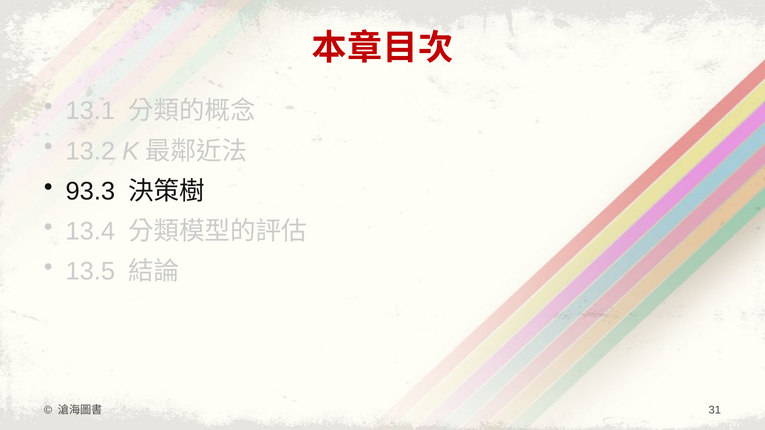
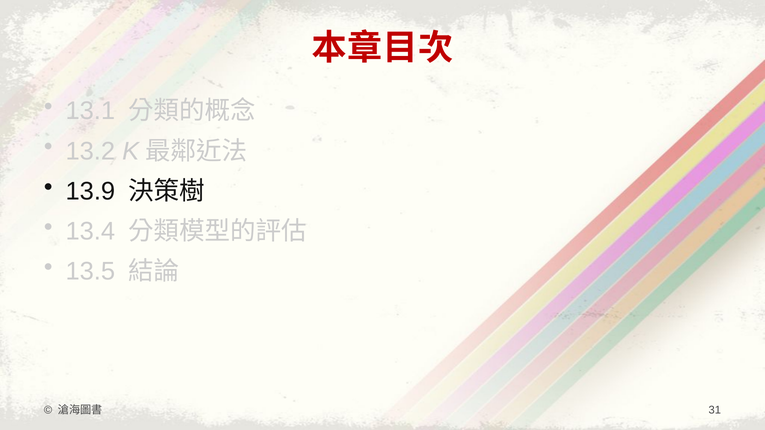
93.3: 93.3 -> 13.9 (90, 191)
